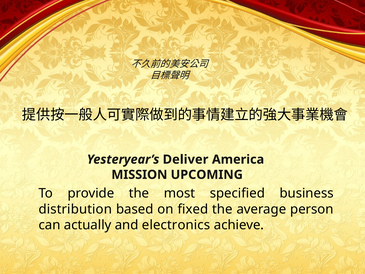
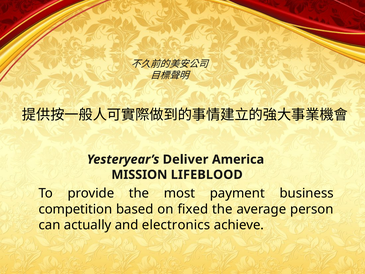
UPCOMING: UPCOMING -> LIFEBLOOD (207, 175)
specified: specified -> payment (237, 193)
distribution: distribution -> competition (75, 209)
